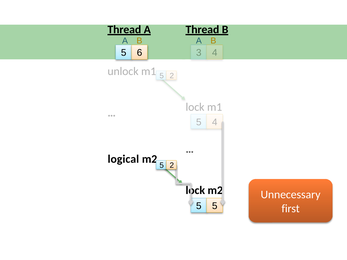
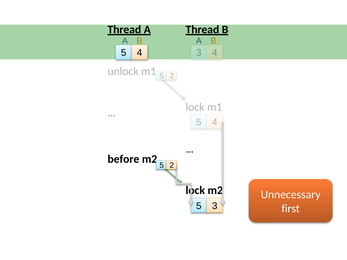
6: 6 -> 4 (140, 53)
logical: logical -> before (123, 159)
5: 5 -> 3 (215, 206)
